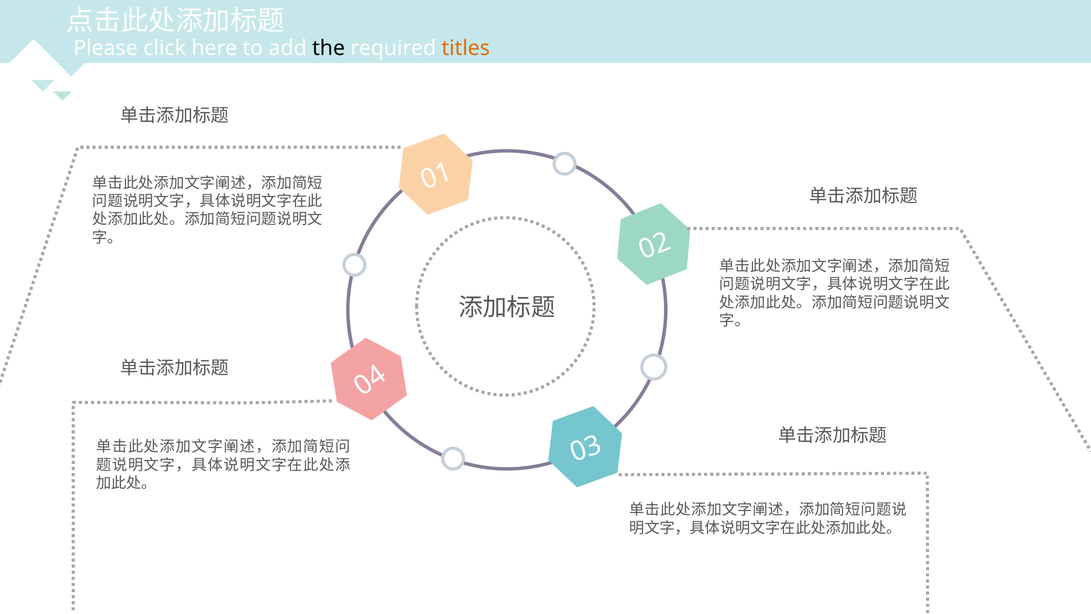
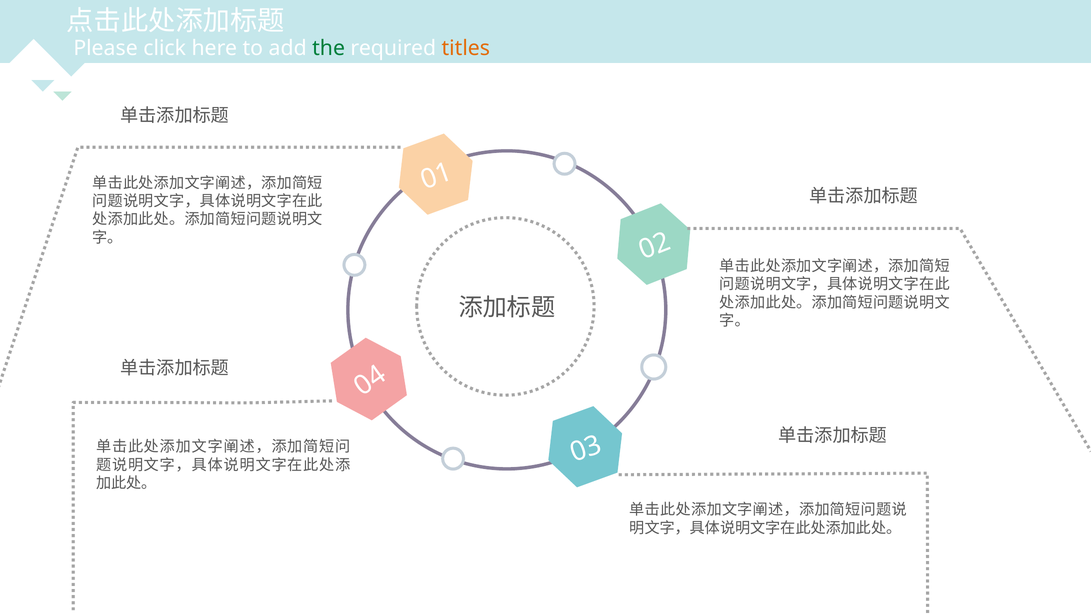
the colour: black -> green (329, 48)
